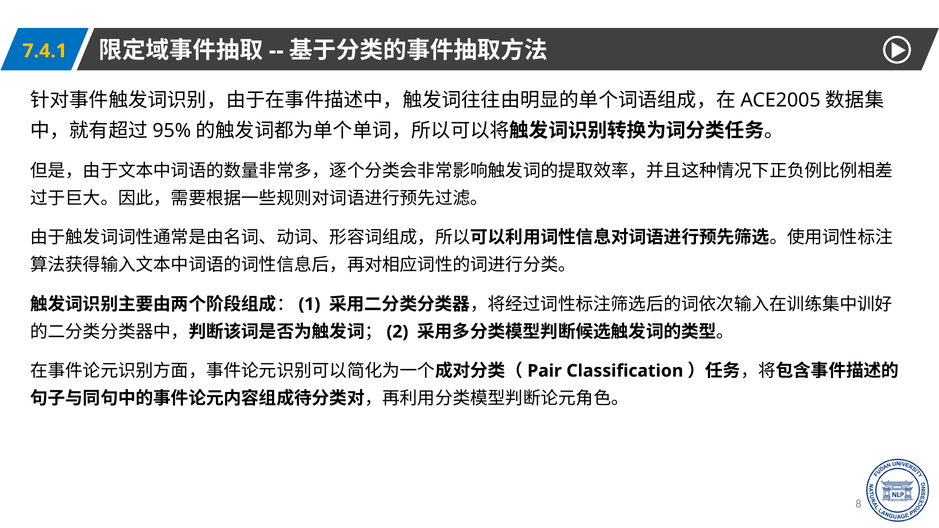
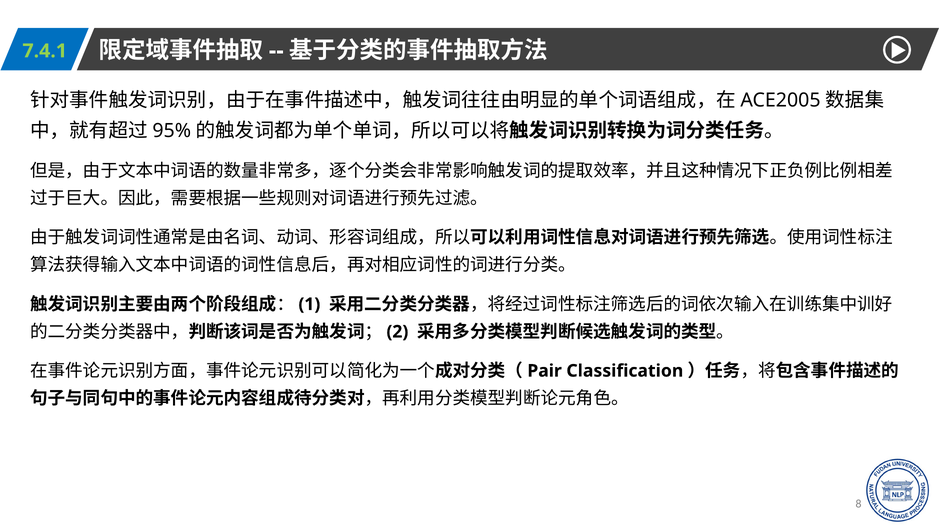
7.4.1 colour: yellow -> light green (45, 51)
